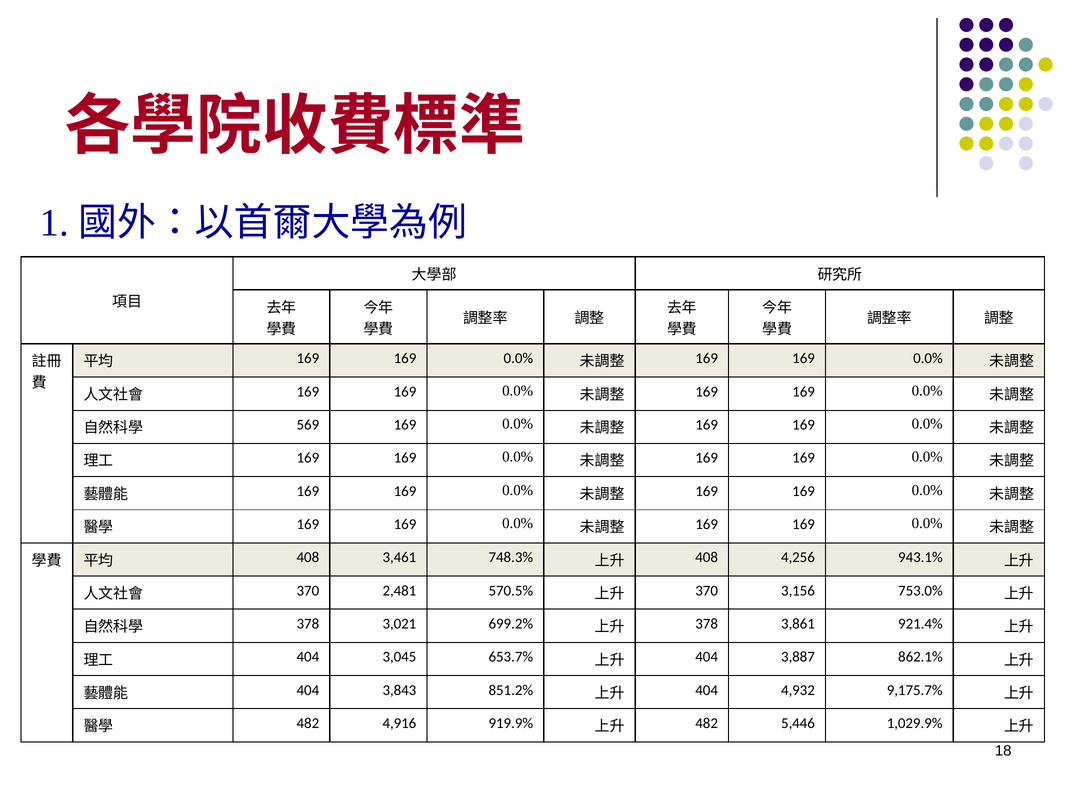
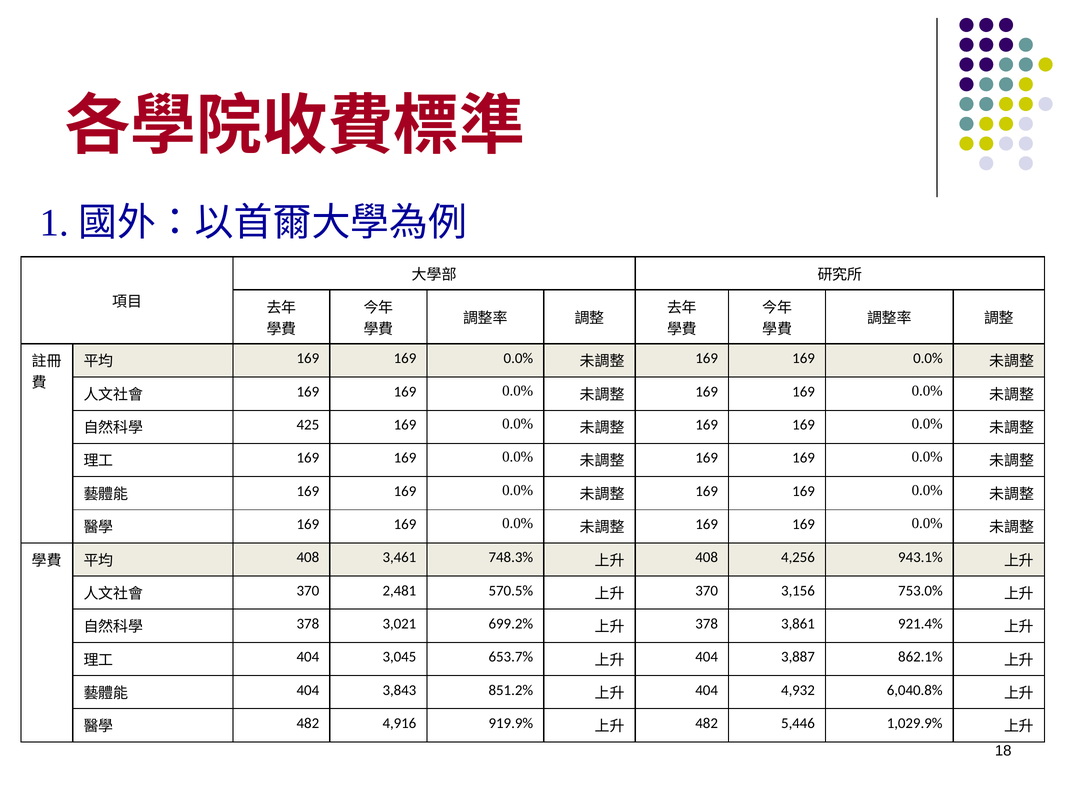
569: 569 -> 425 (308, 425)
9,175.7%: 9,175.7% -> 6,040.8% (915, 690)
